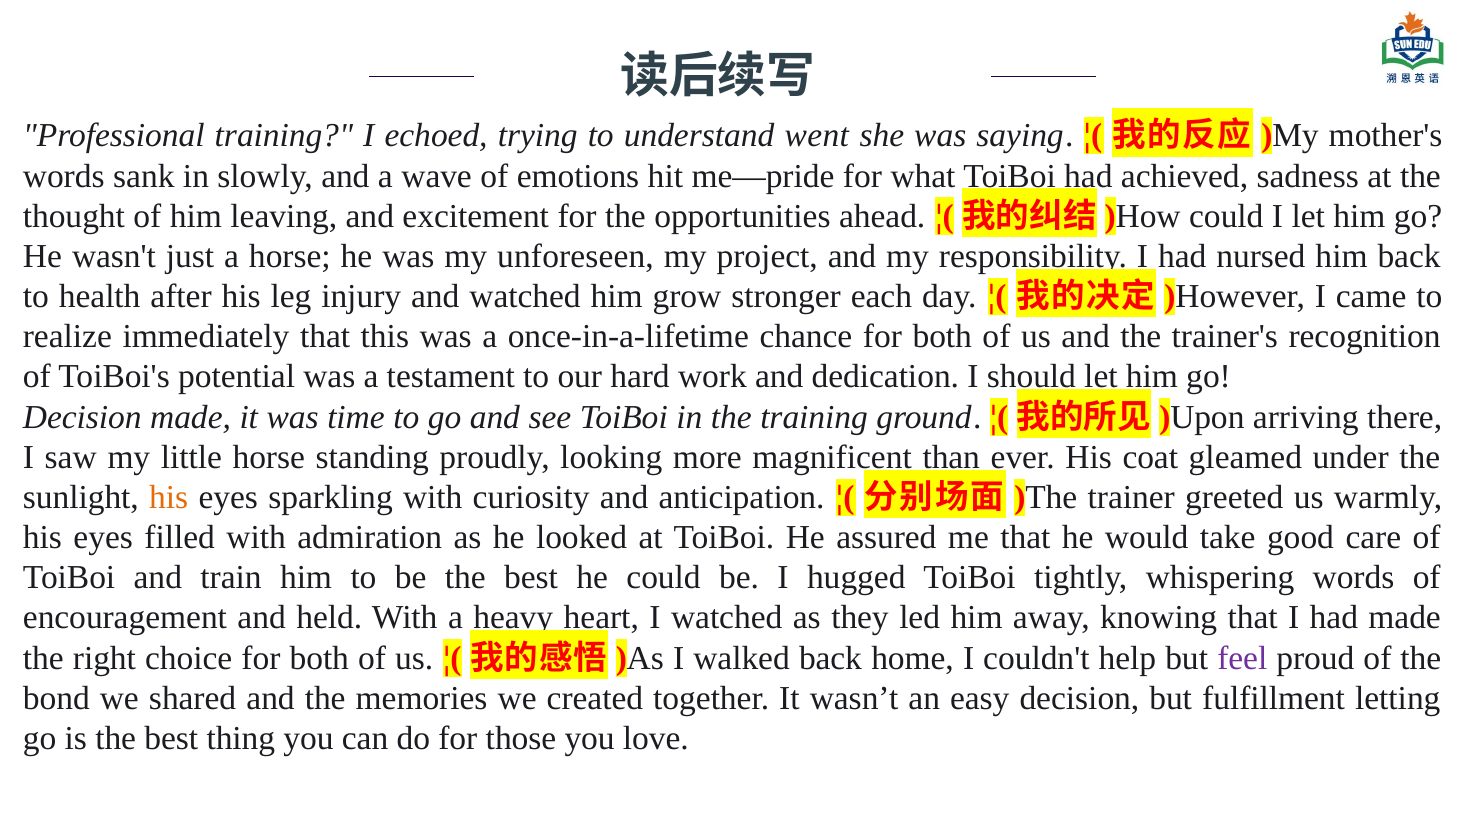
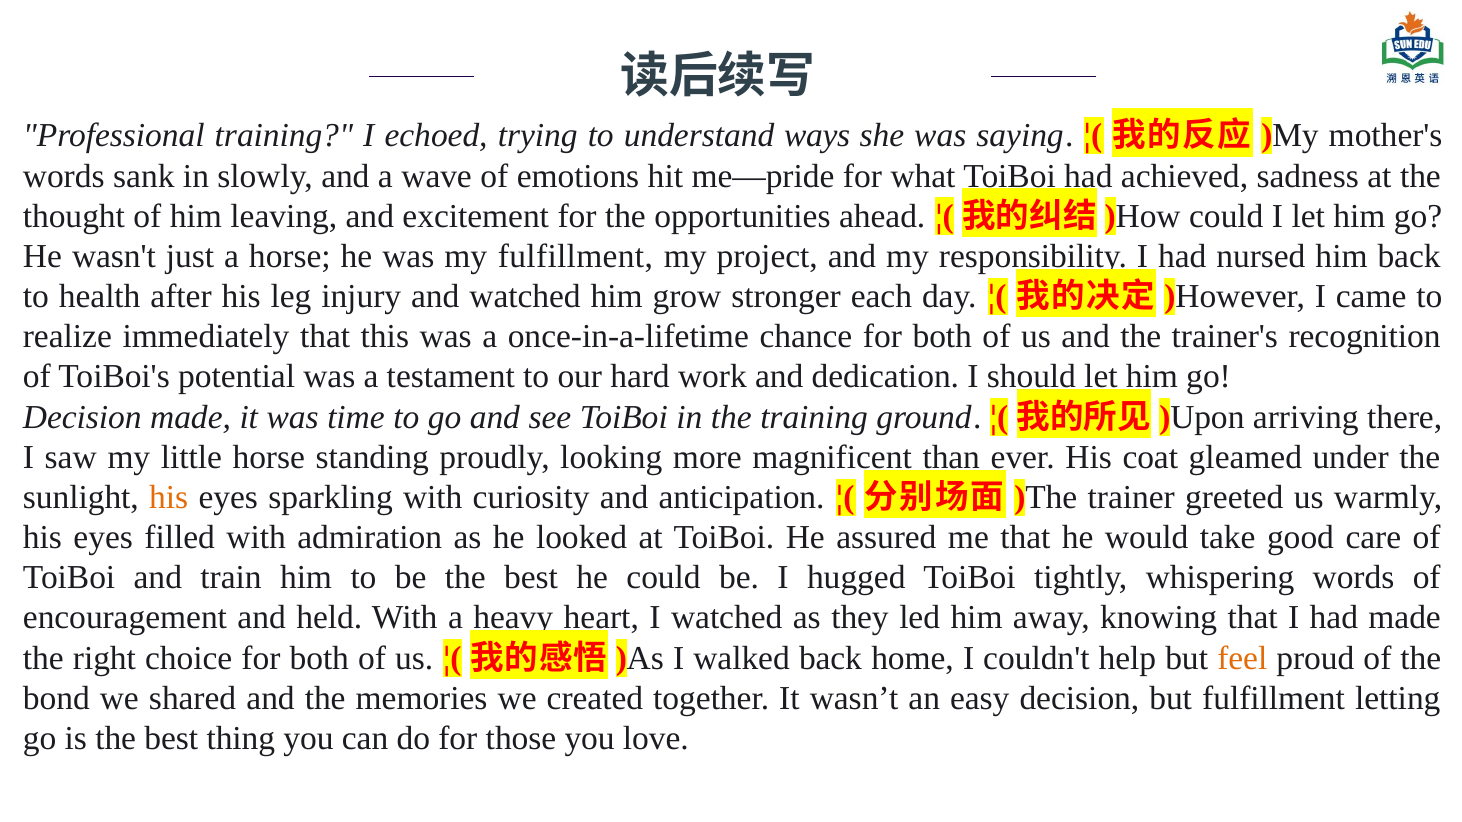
went: went -> ways (817, 136)
my unforeseen: unforeseen -> fulfillment (575, 257)
feel colour: purple -> orange (1242, 658)
